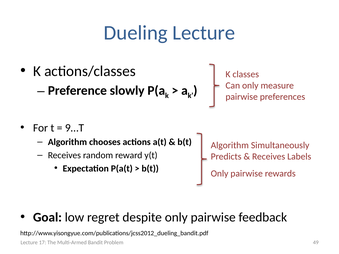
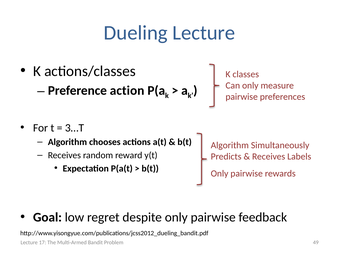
slowly: slowly -> action (127, 91)
9…T: 9…T -> 3…T (75, 128)
